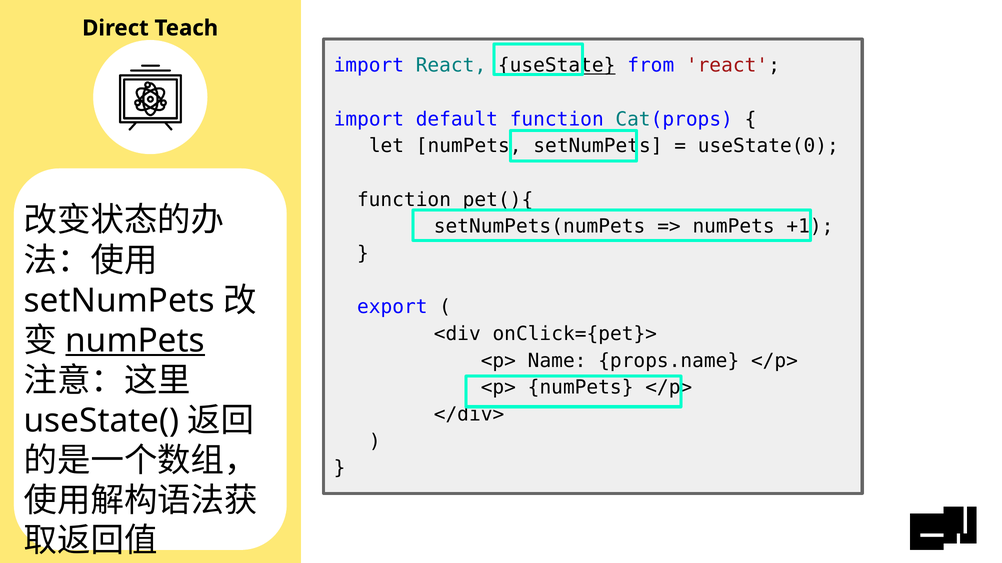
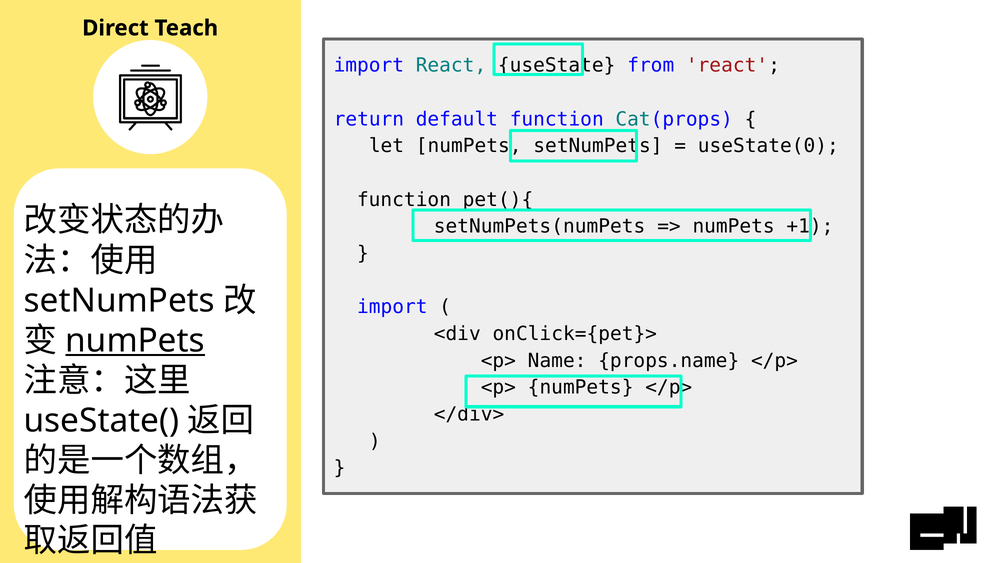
useState underline: present -> none (557, 66)
import: import -> return (369, 119)
export: export -> import (392, 307)
